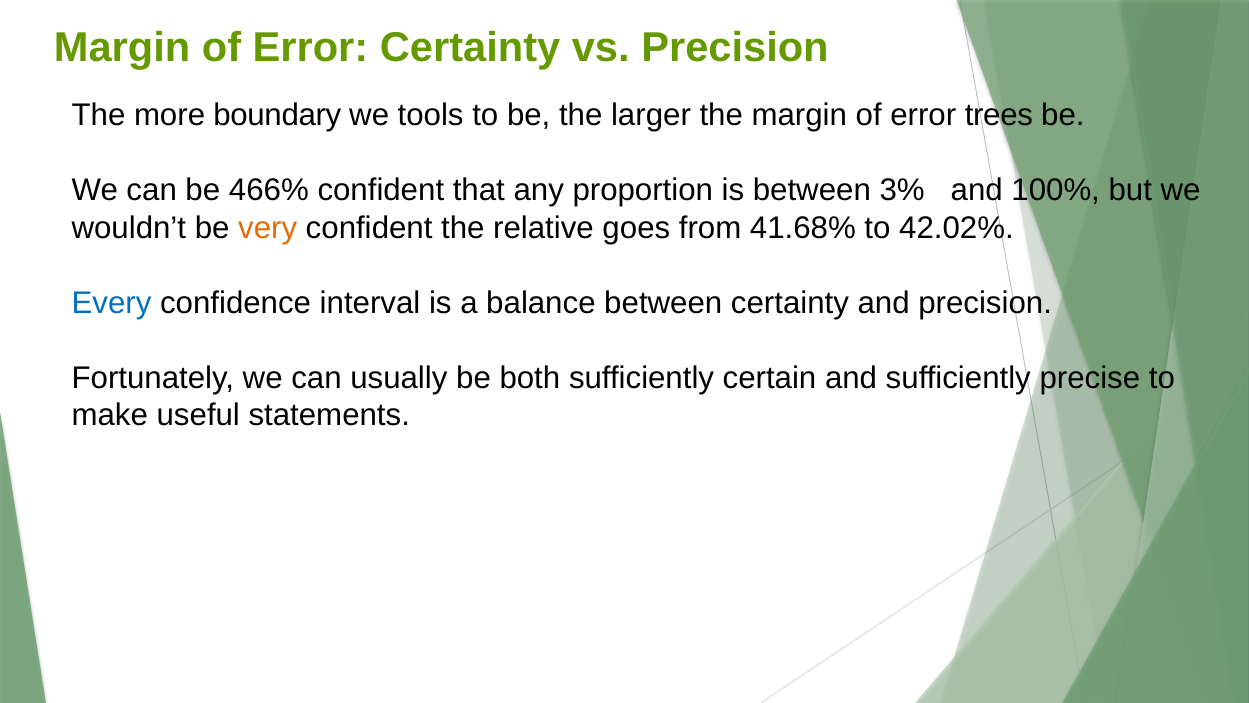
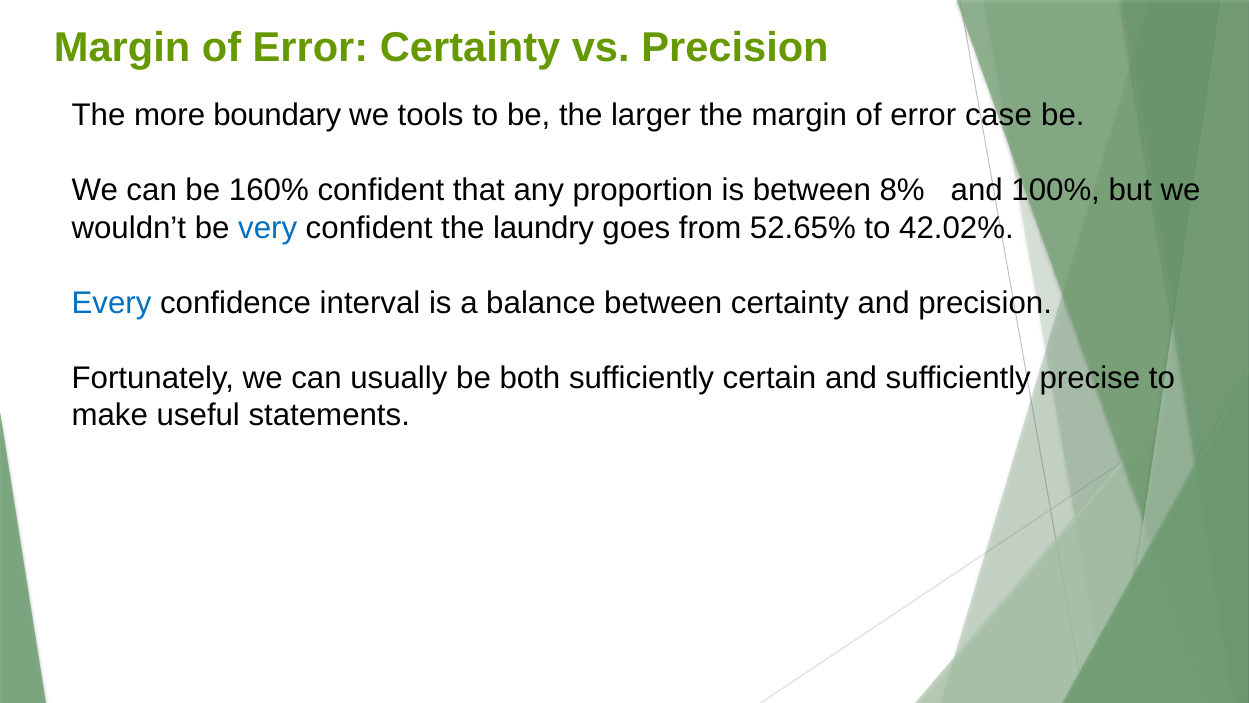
trees: trees -> case (999, 115)
466%: 466% -> 160% (269, 190)
3%: 3% -> 8% (902, 190)
very colour: orange -> blue (268, 228)
relative: relative -> laundry (544, 228)
41.68%: 41.68% -> 52.65% (803, 228)
